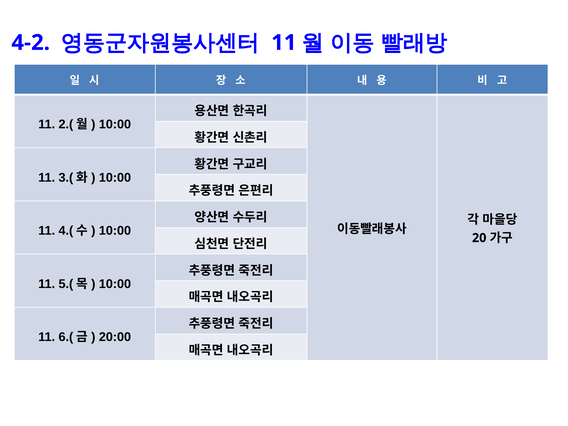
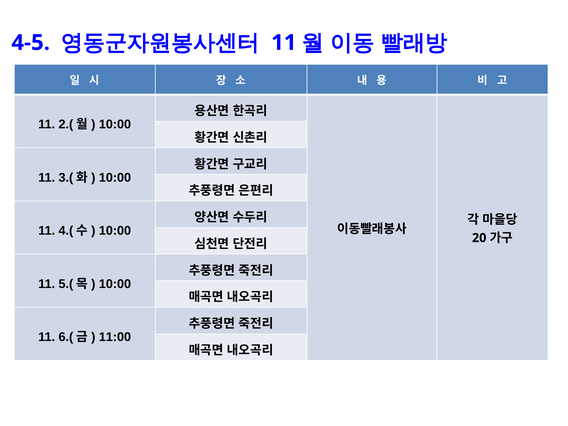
4-2: 4-2 -> 4-5 (31, 43)
20:00: 20:00 -> 11:00 (115, 337)
